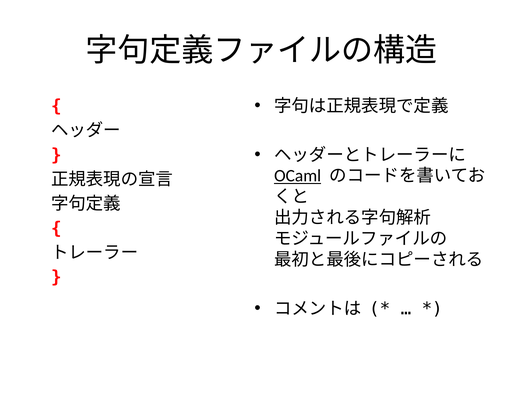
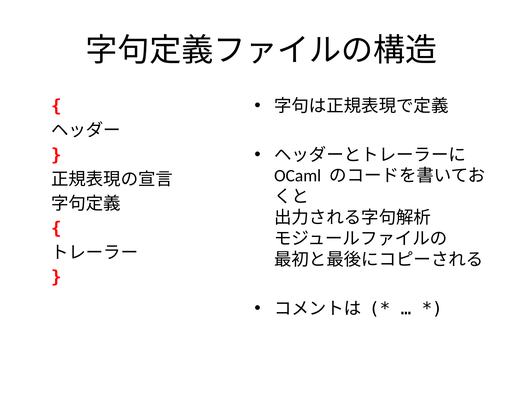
OCaml underline: present -> none (298, 176)
